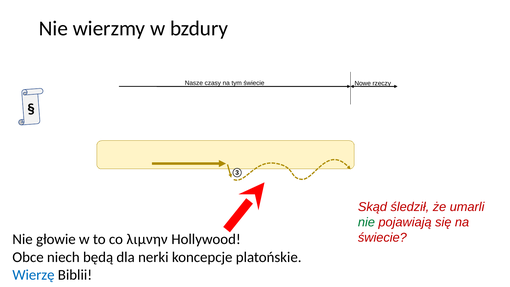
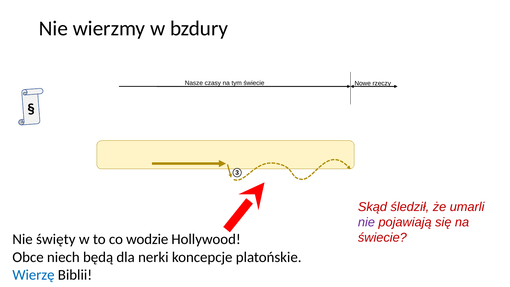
nie colour: green -> purple (366, 222)
głowie: głowie -> święty (56, 239)
λιμνην: λιμνην -> wodzie (147, 239)
